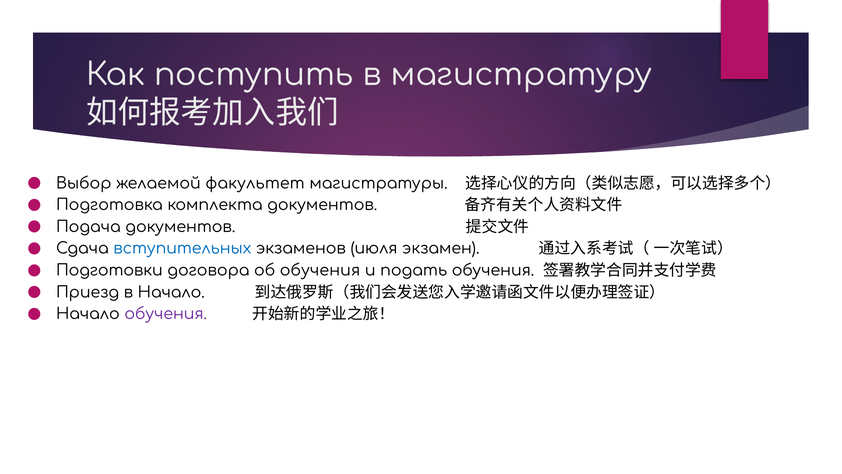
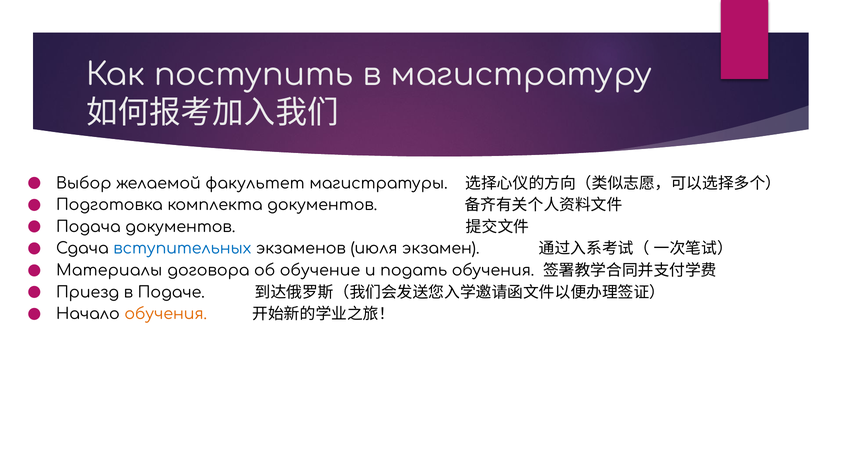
Подготовки: Подготовки -> Материалы (109, 270)
об обучения: обучения -> обучение (320, 270)
в Начало: Начало -> Подаче (171, 292)
обучения colour: purple -> orange (166, 314)
